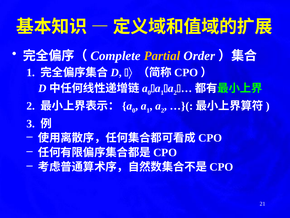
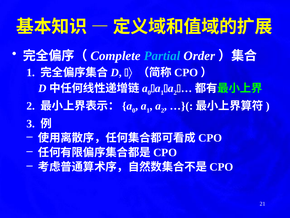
Partial colour: yellow -> light blue (162, 56)
